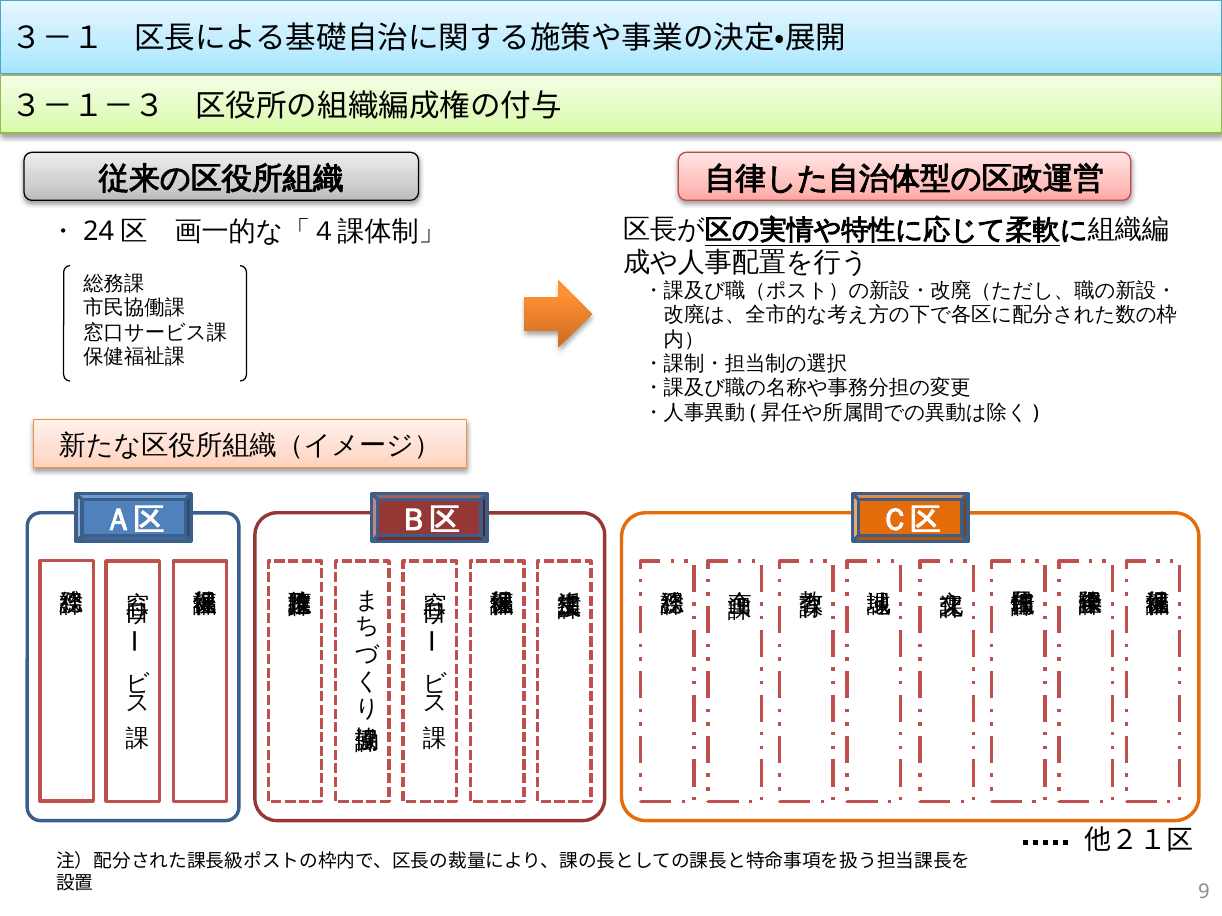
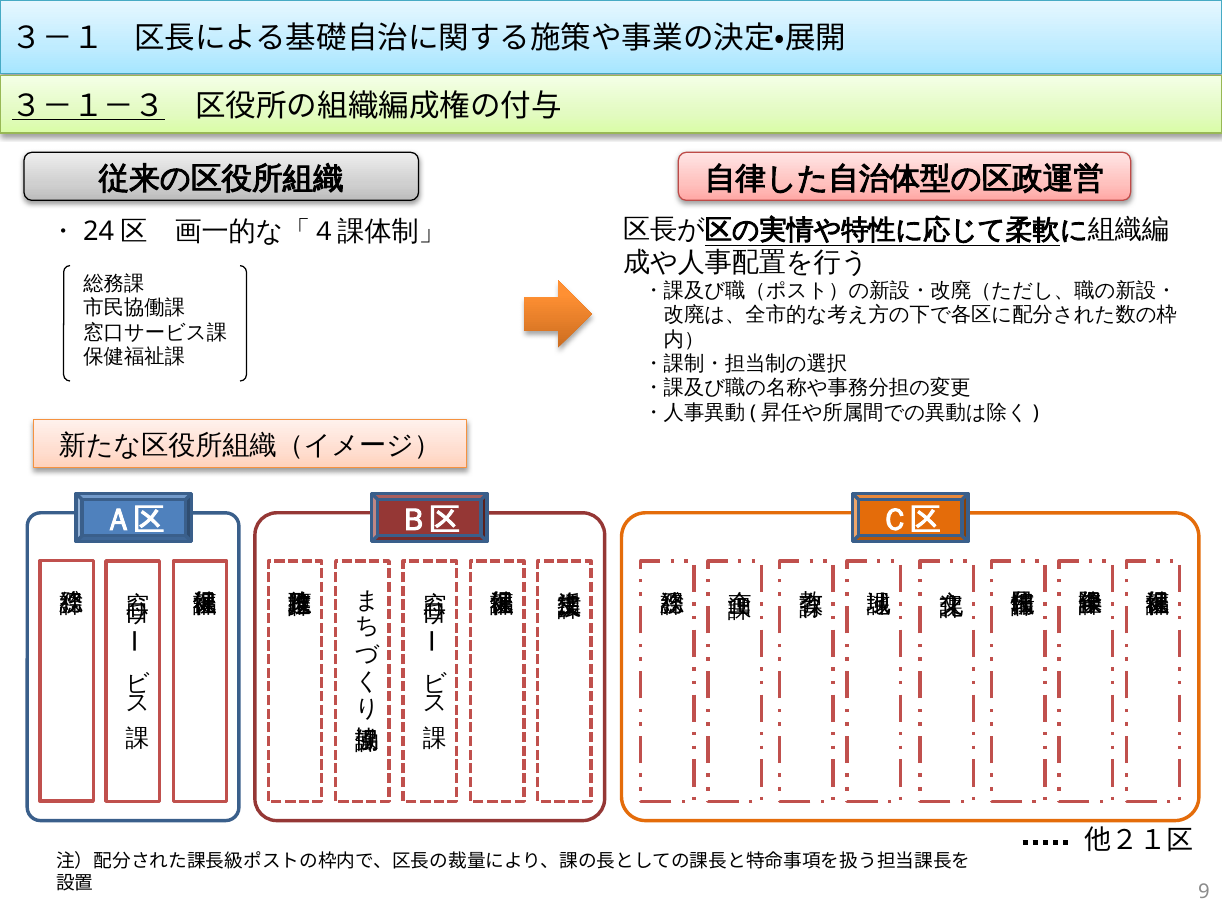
３－１－３ underline: none -> present (88, 106)
